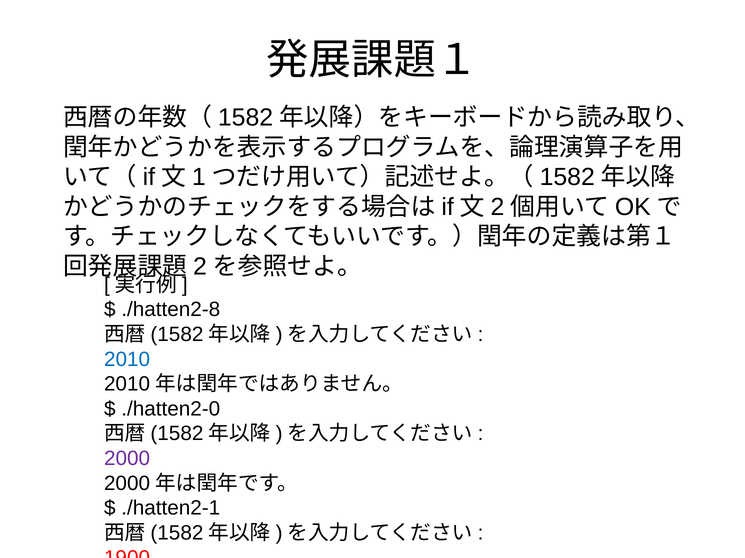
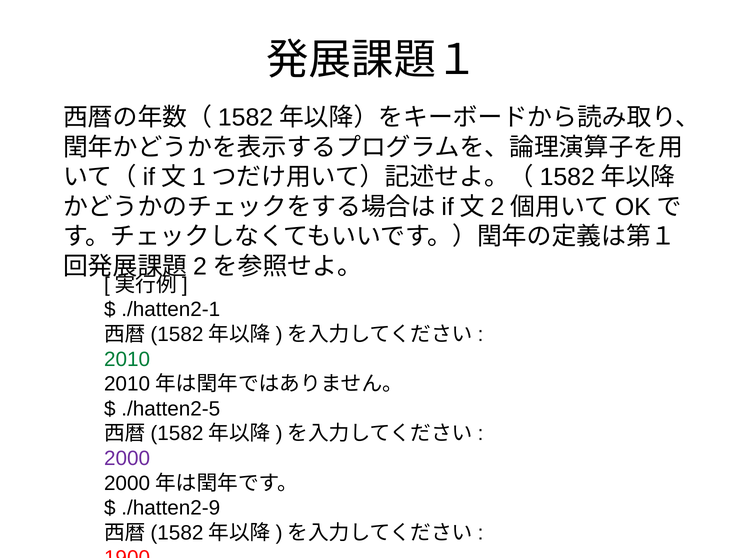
./hatten2-8: ./hatten2-8 -> ./hatten2-1 (171, 310)
2010 colour: blue -> green (127, 360)
./hatten2-0: ./hatten2-0 -> ./hatten2-5 (171, 409)
./hatten2-1: ./hatten2-1 -> ./hatten2-9 (171, 509)
